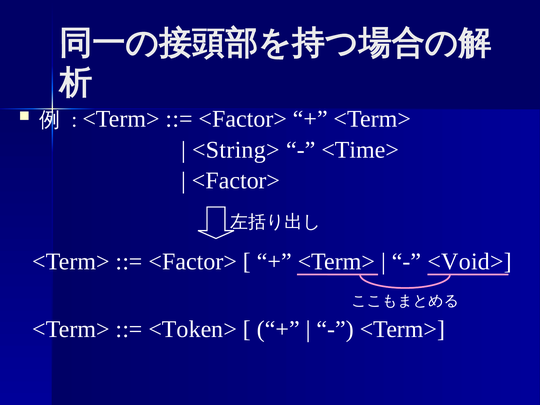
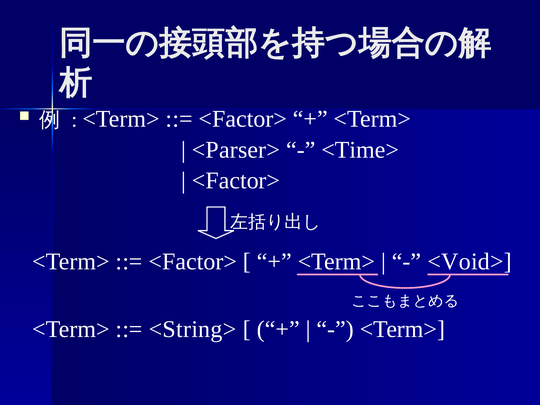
<String>: <String> -> <Parser> (236, 150)
<Token>: <Token> -> <String> (193, 329)
